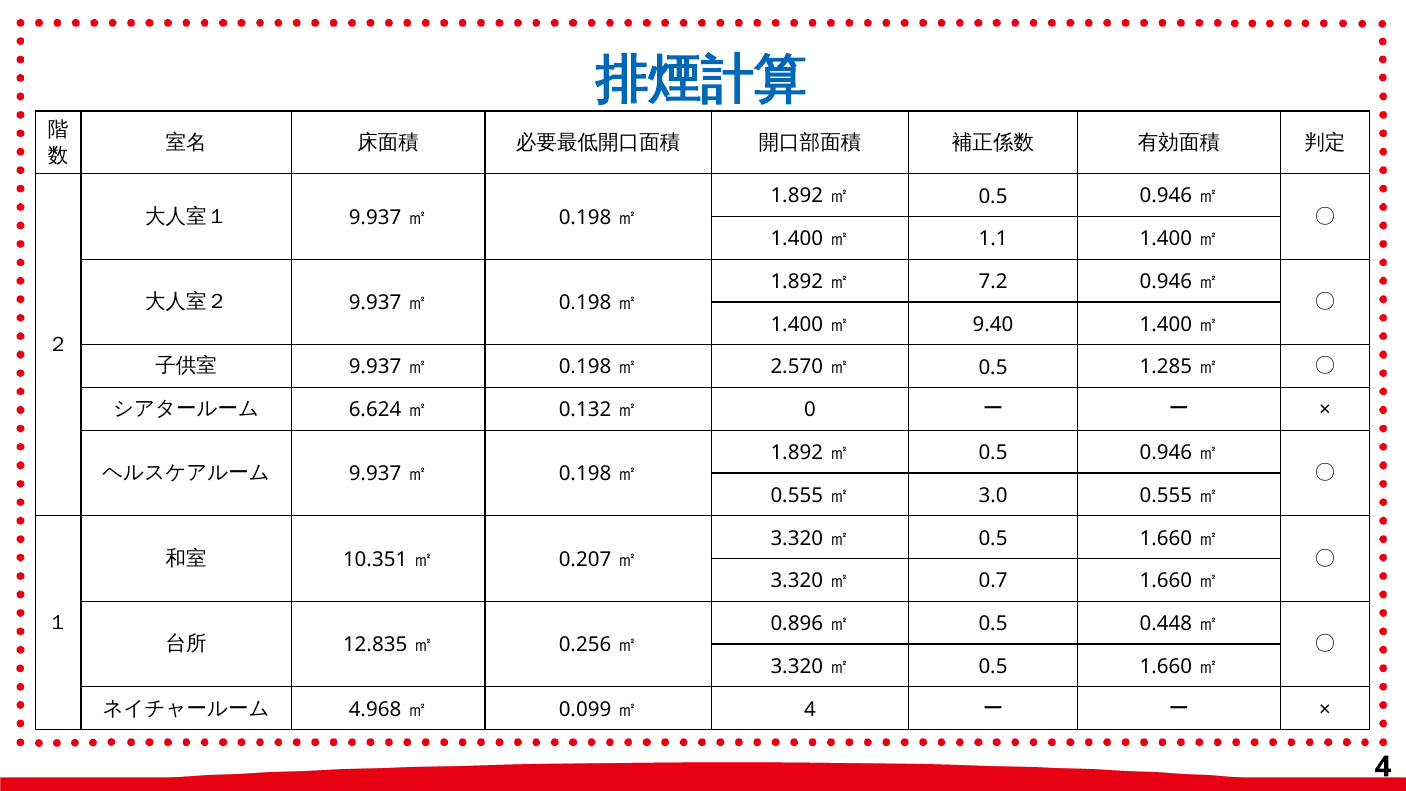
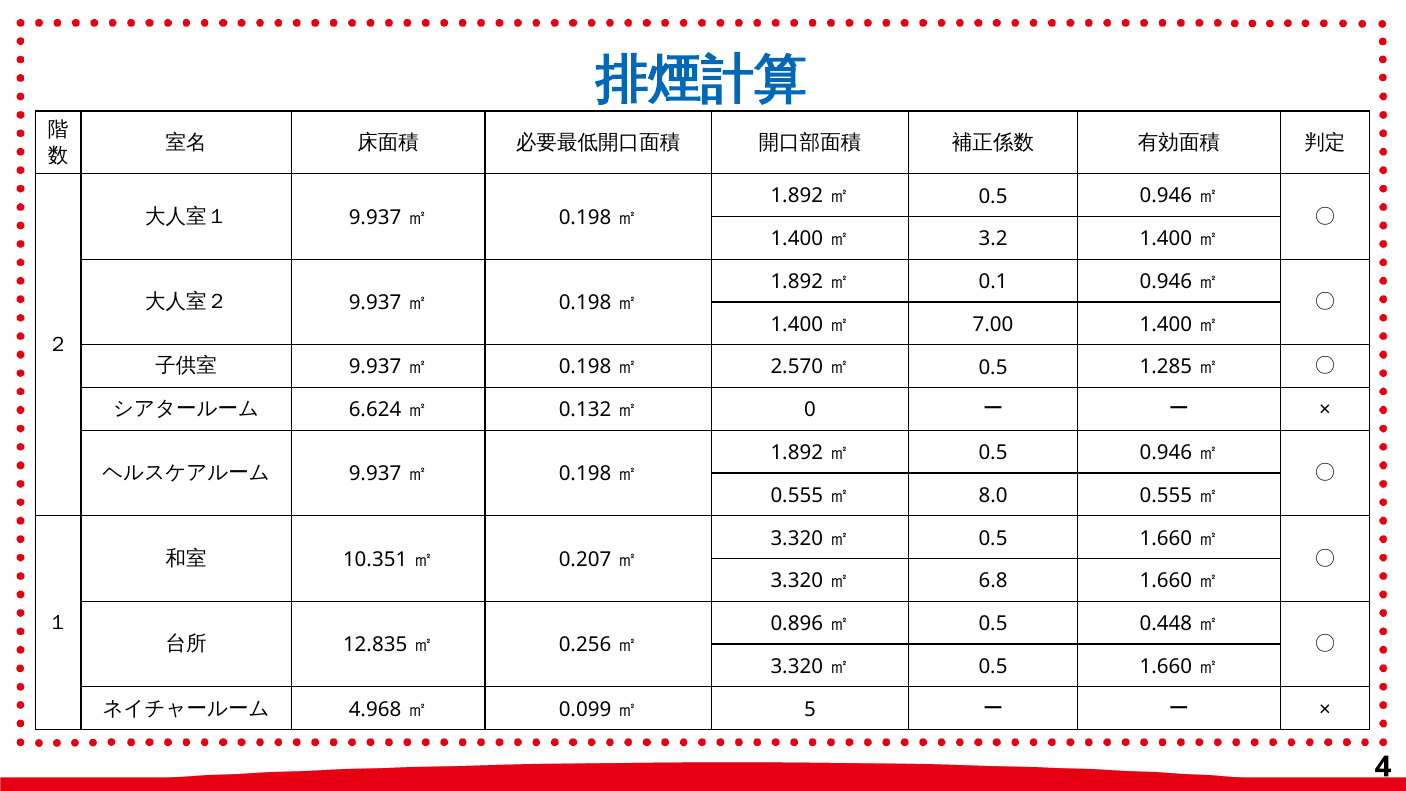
1.1: 1.1 -> 3.2 (993, 239)
7.2: 7.2 -> 0.1 (993, 282)
9.40: 9.40 -> 7.00 (993, 324)
3.0: 3.0 -> 8.0 (993, 496)
0.7: 0.7 -> 6.8 (993, 581)
4: 4 -> 5 (810, 709)
